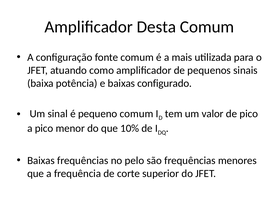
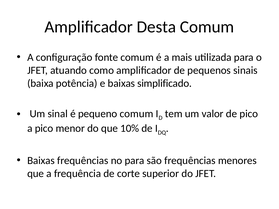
configurado: configurado -> simplificado (165, 83)
no pelo: pelo -> para (135, 161)
